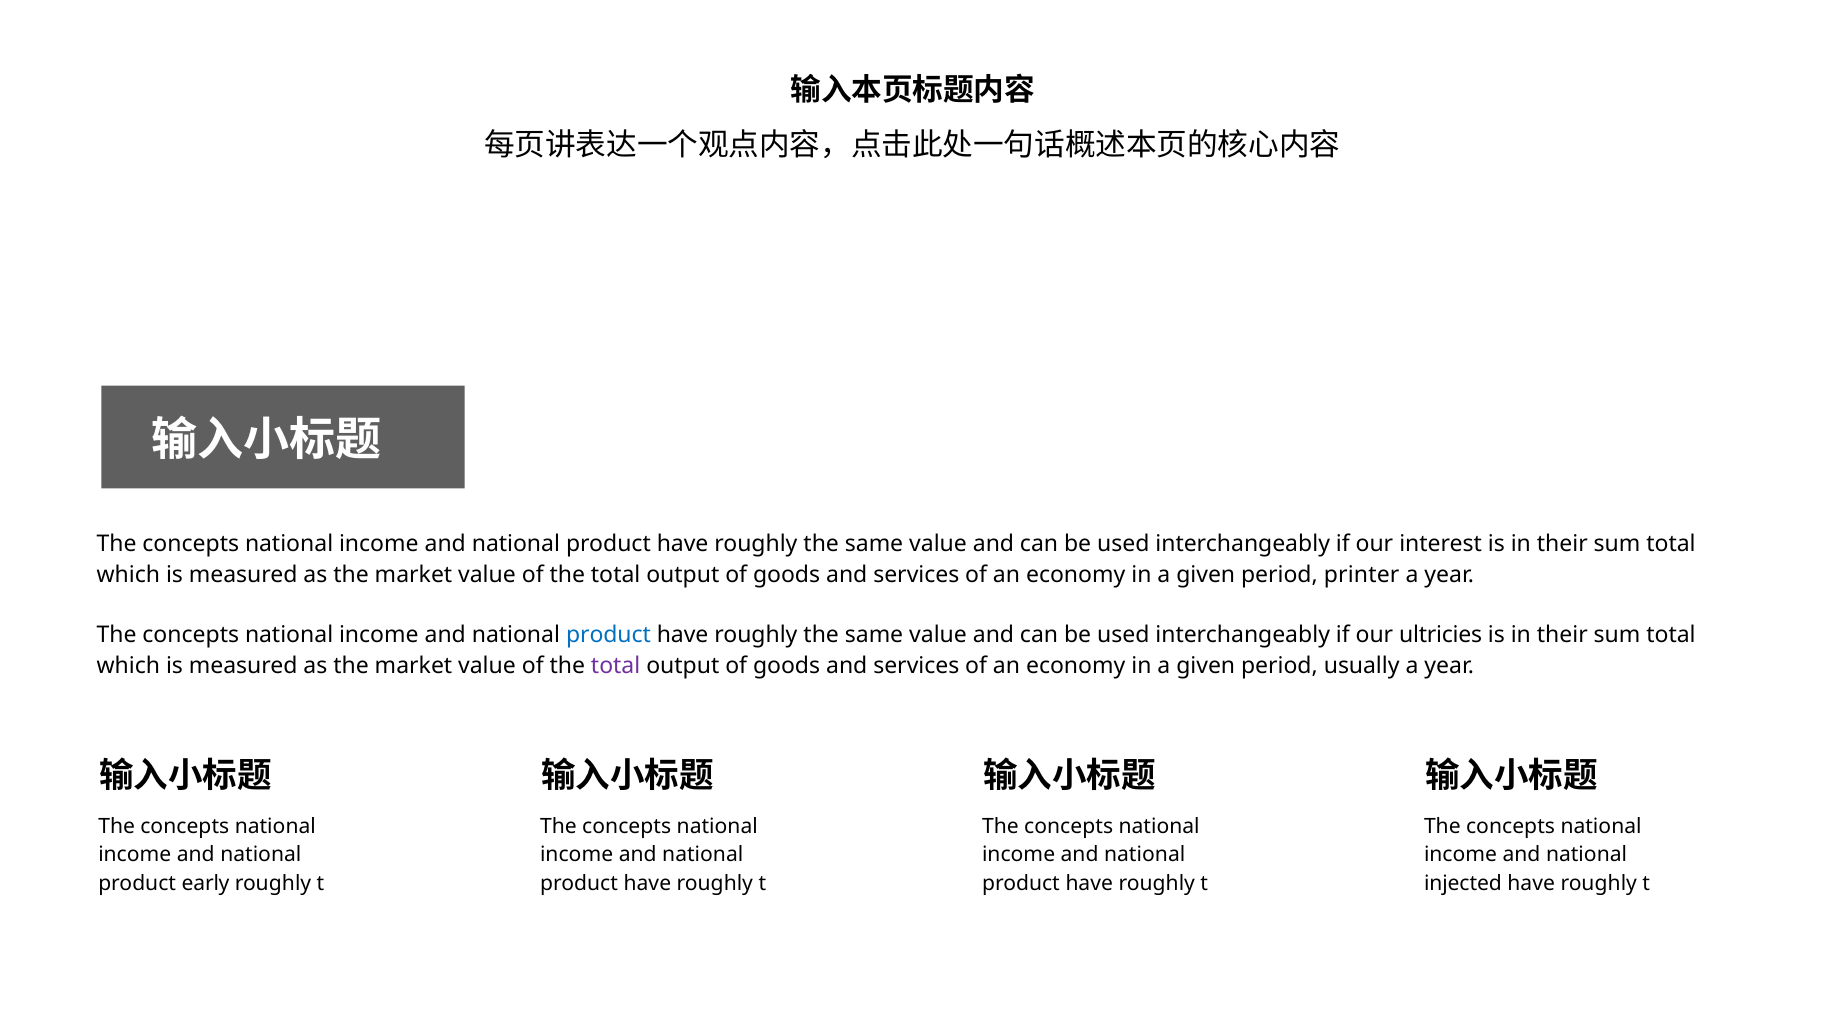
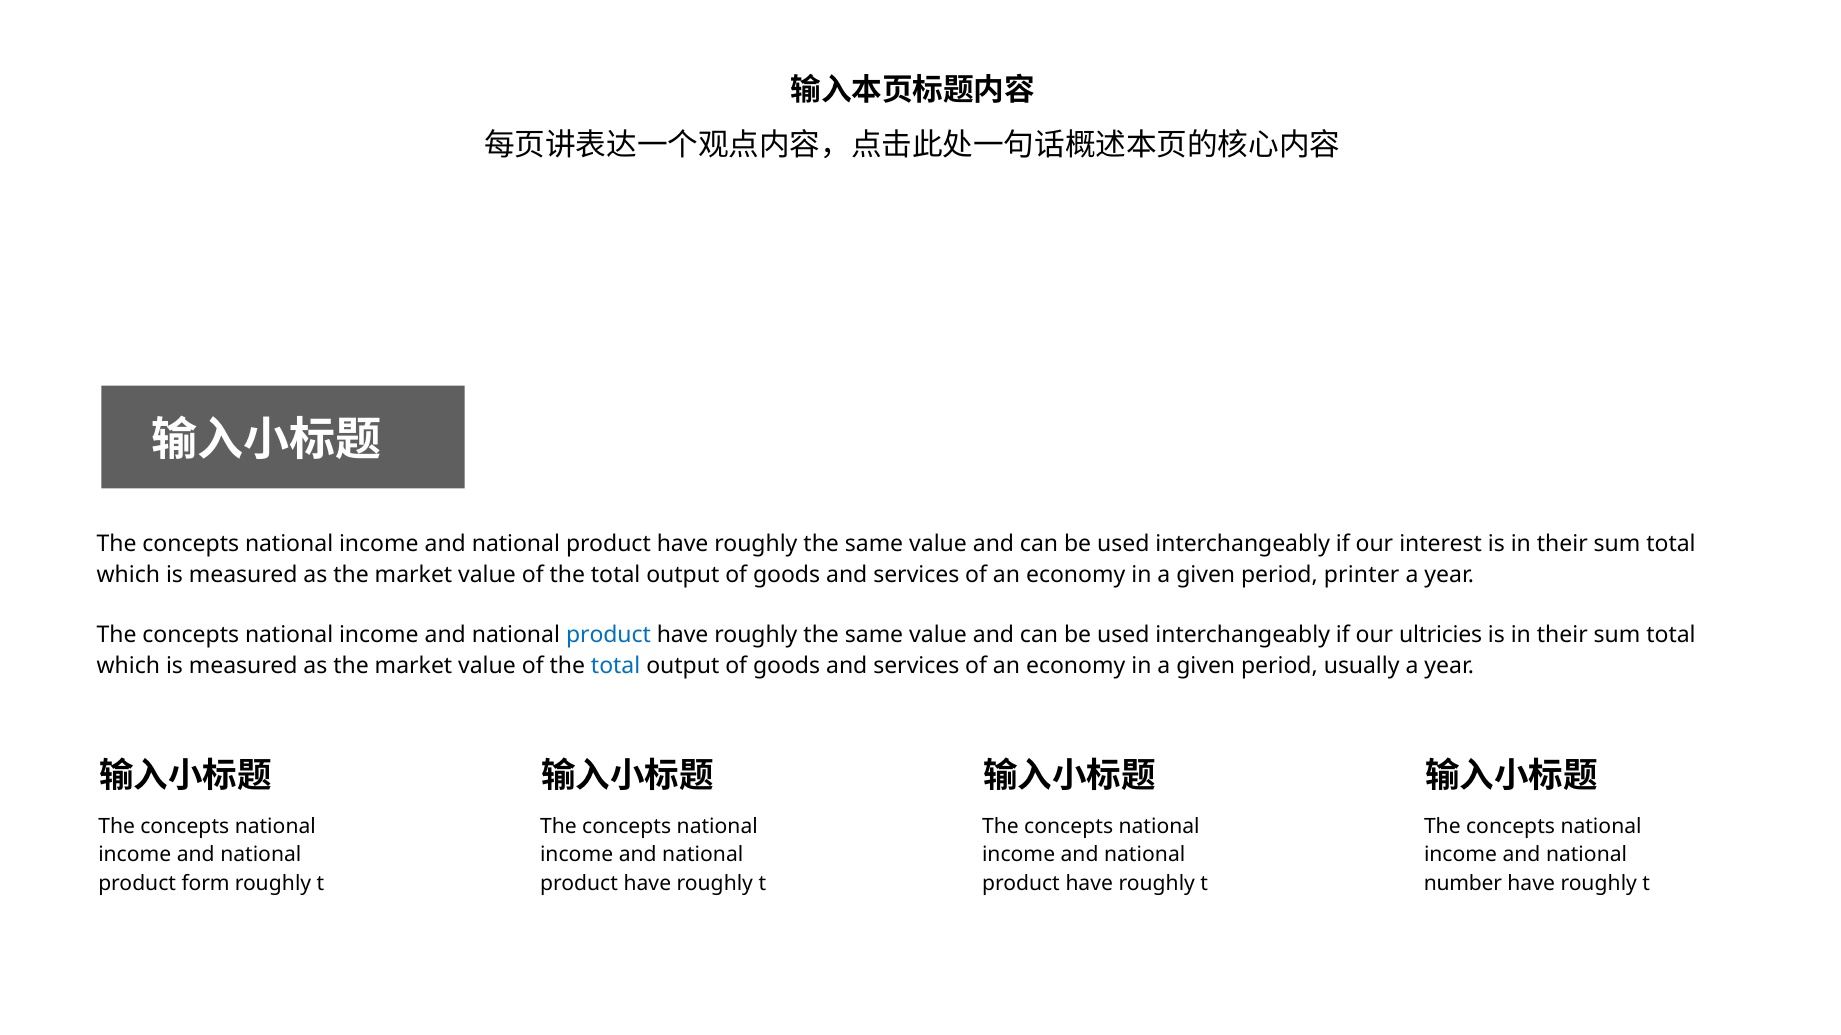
total colour: purple -> blue (616, 666)
early: early -> form (206, 884)
injected: injected -> number (1463, 884)
